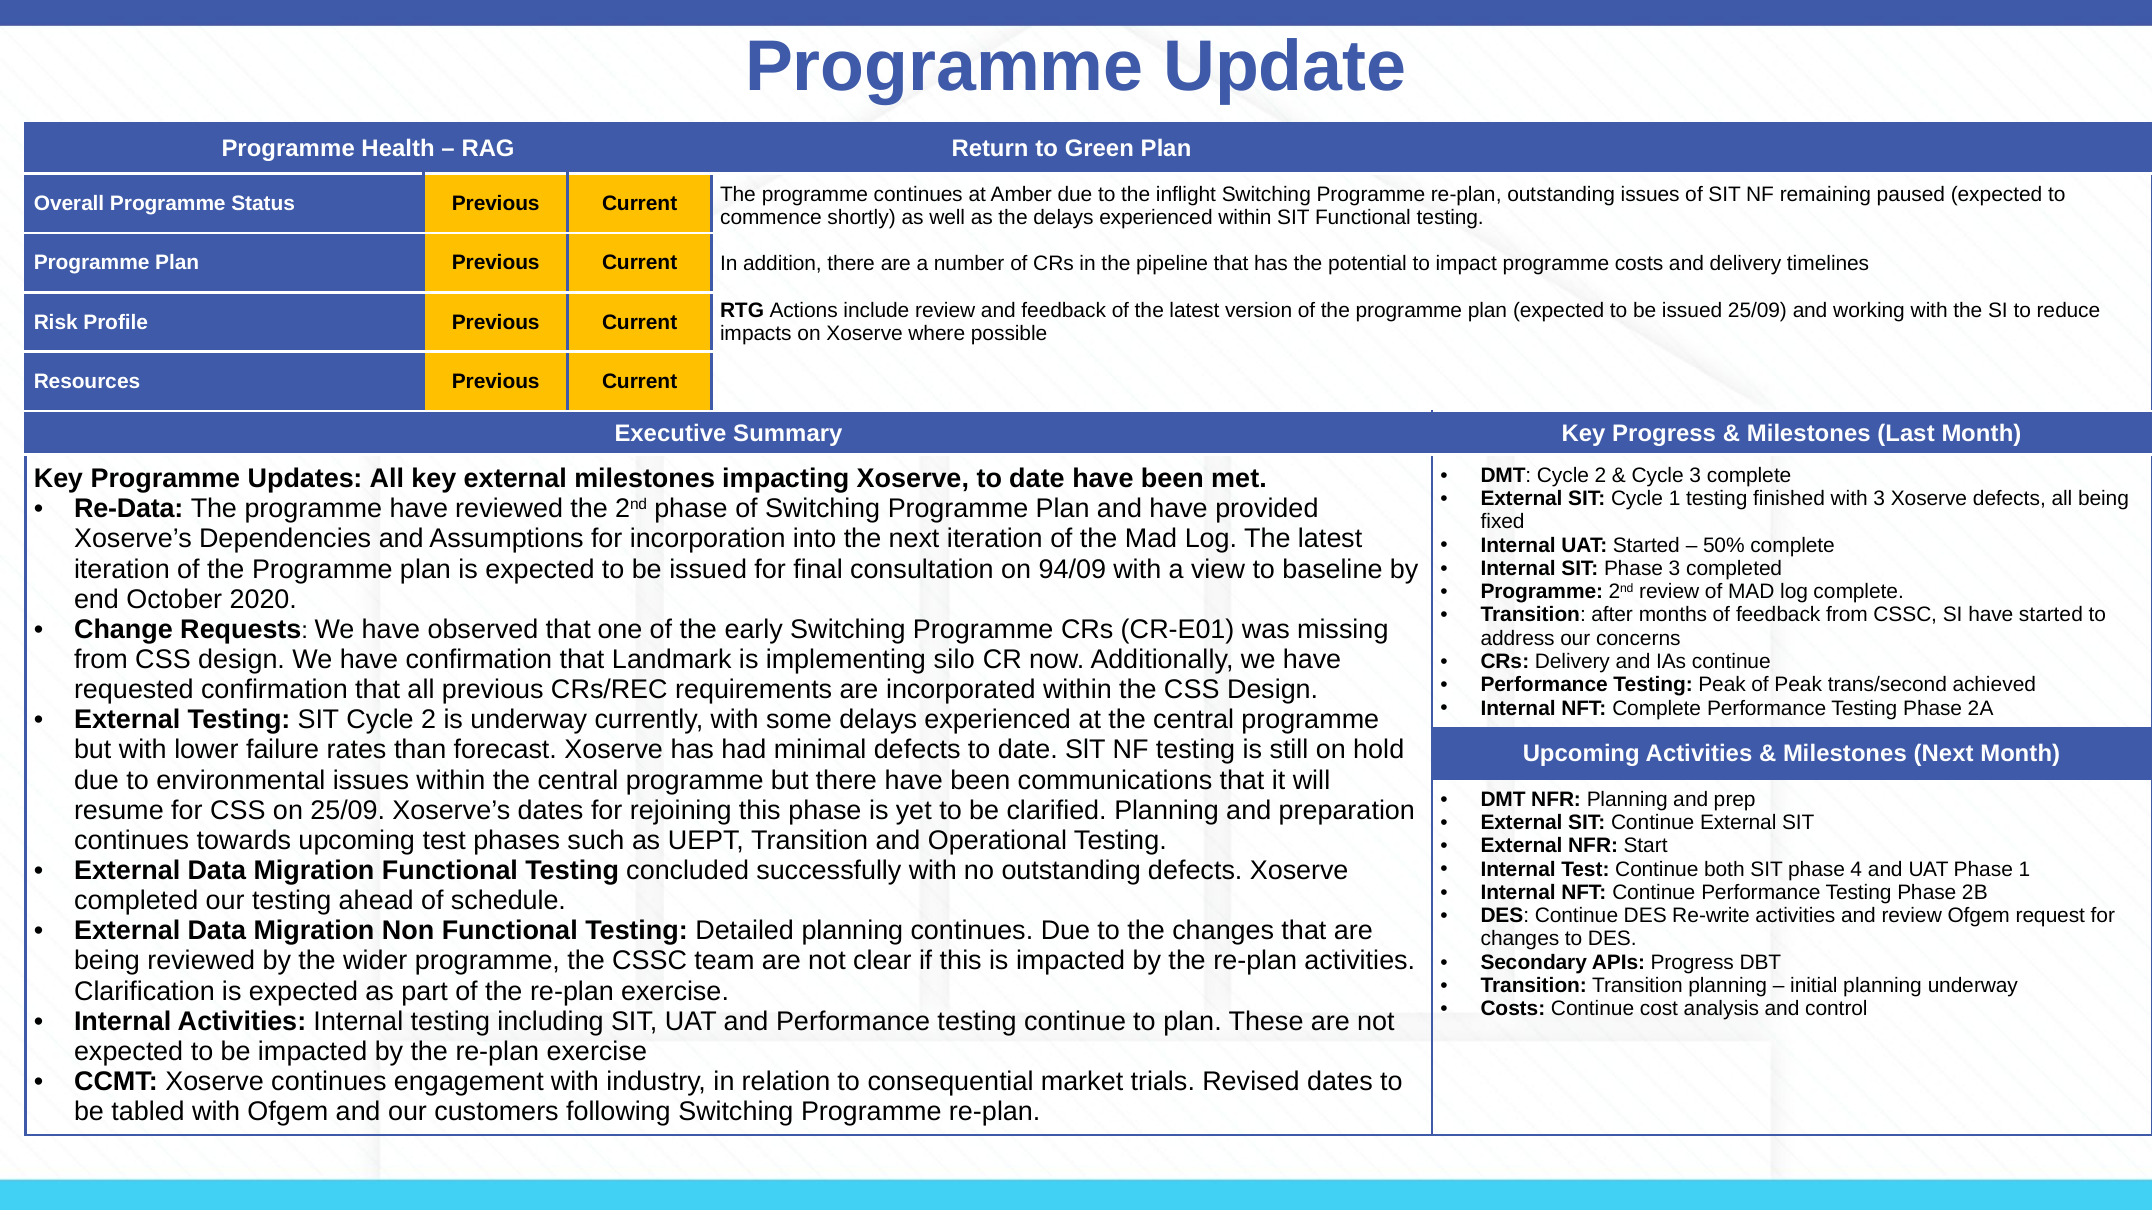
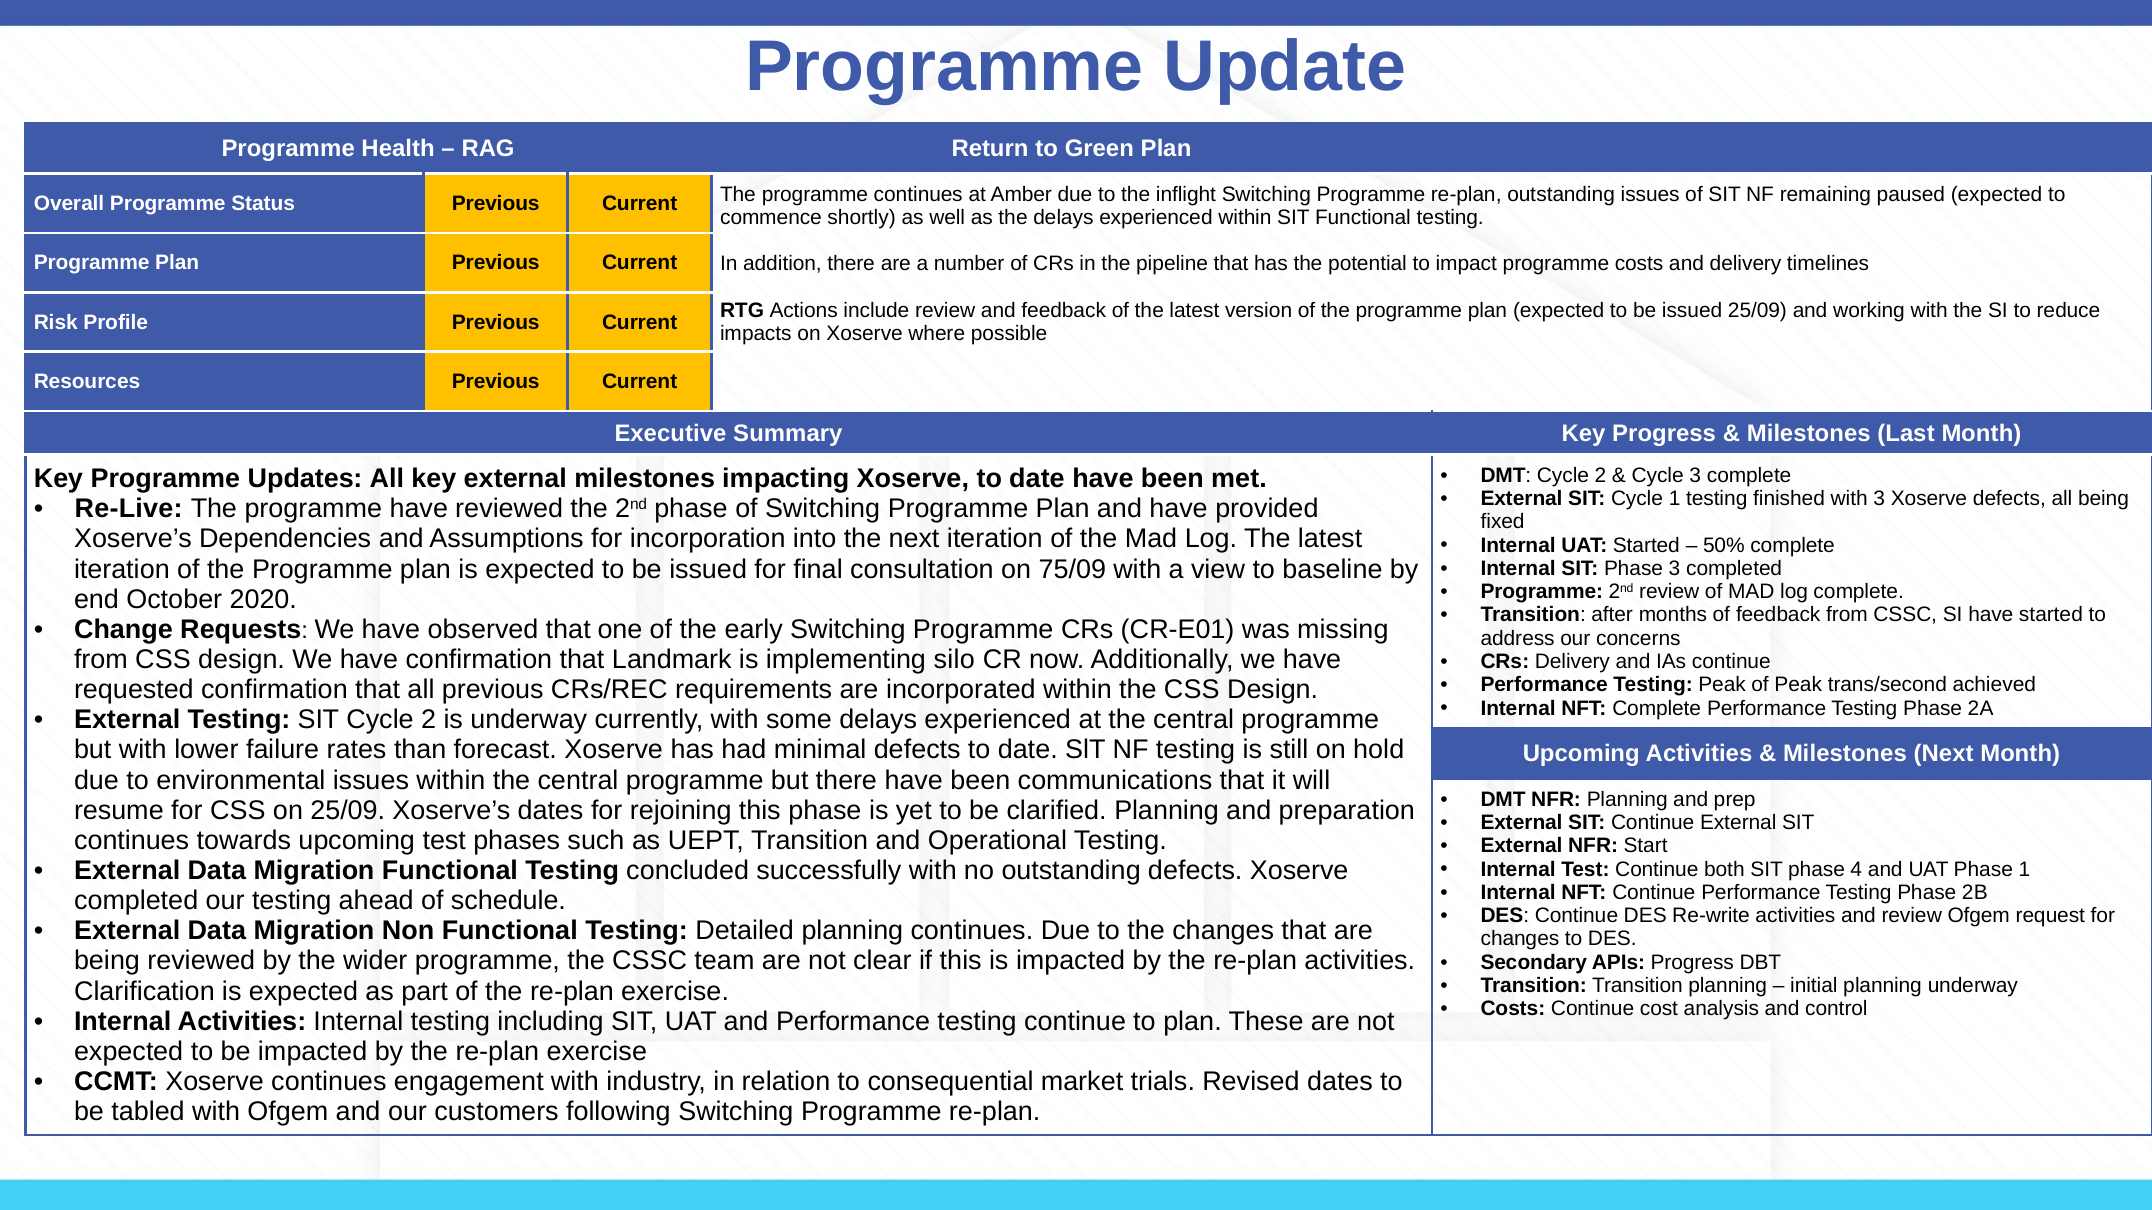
Re-Data: Re-Data -> Re-Live (129, 509)
94/09: 94/09 -> 75/09 (1072, 569)
